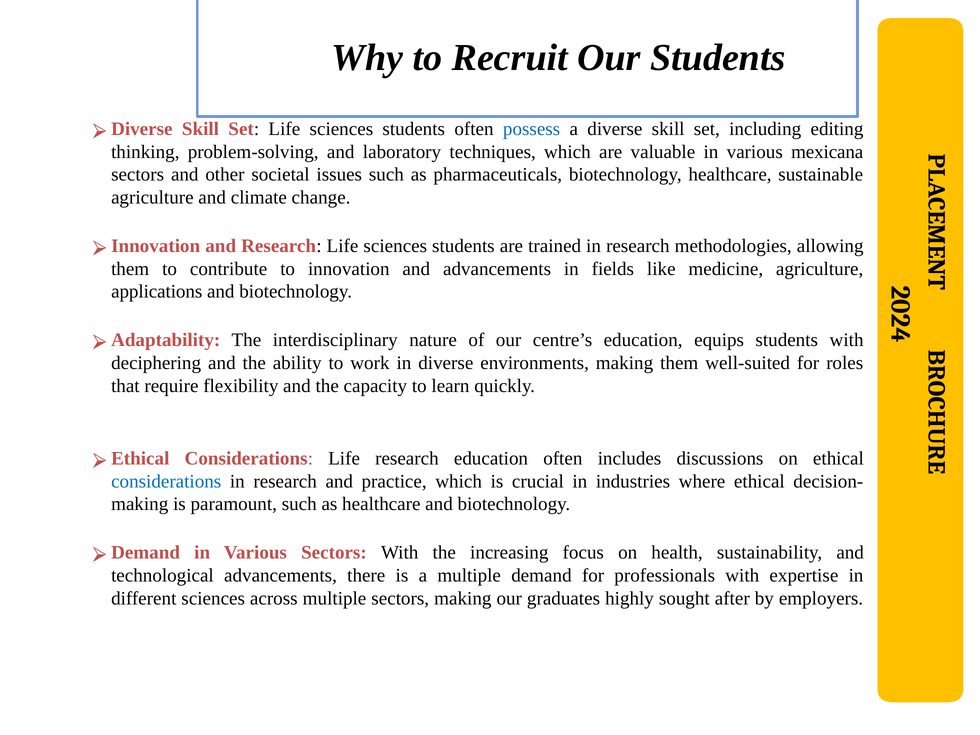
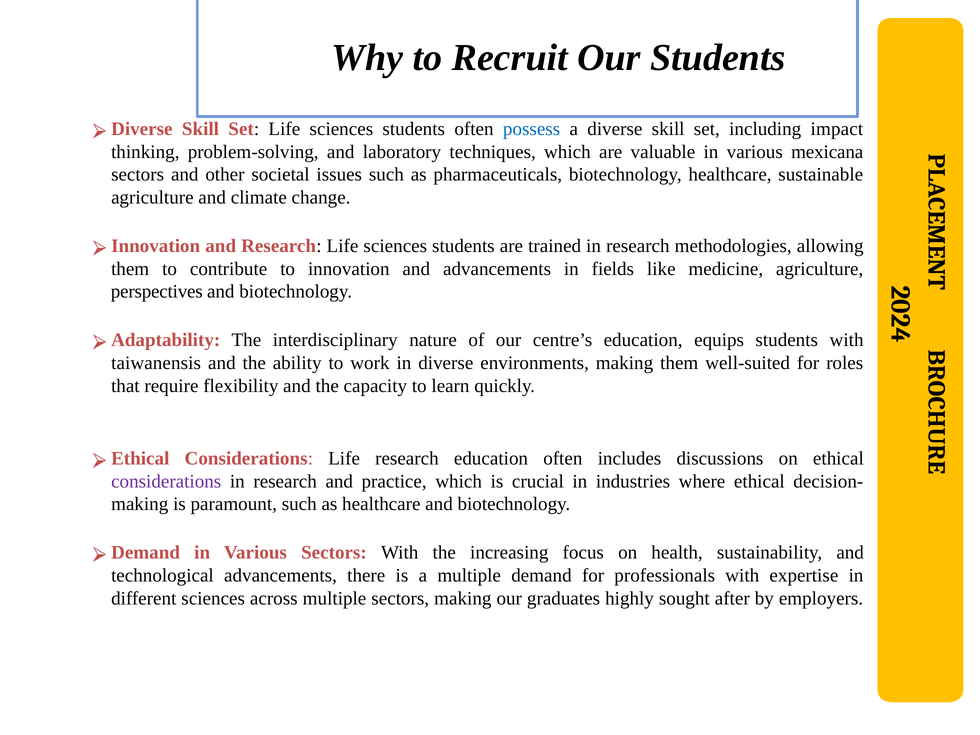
editing: editing -> impact (837, 129)
applications: applications -> perspectives (157, 292)
deciphering: deciphering -> taiwanensis (156, 363)
considerations colour: blue -> purple (166, 481)
